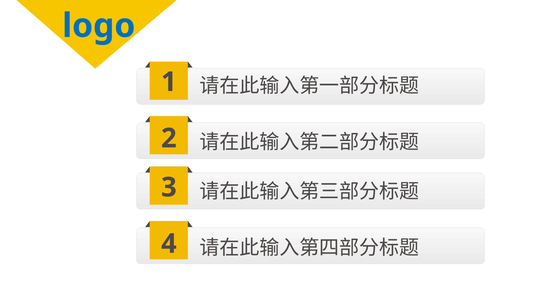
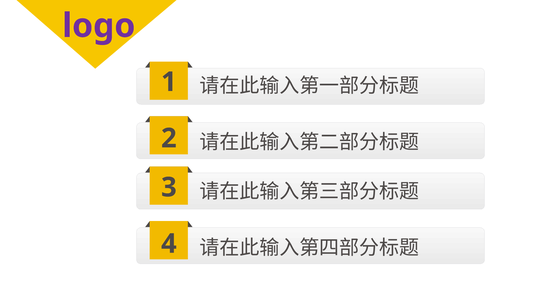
logo colour: blue -> purple (99, 26)
